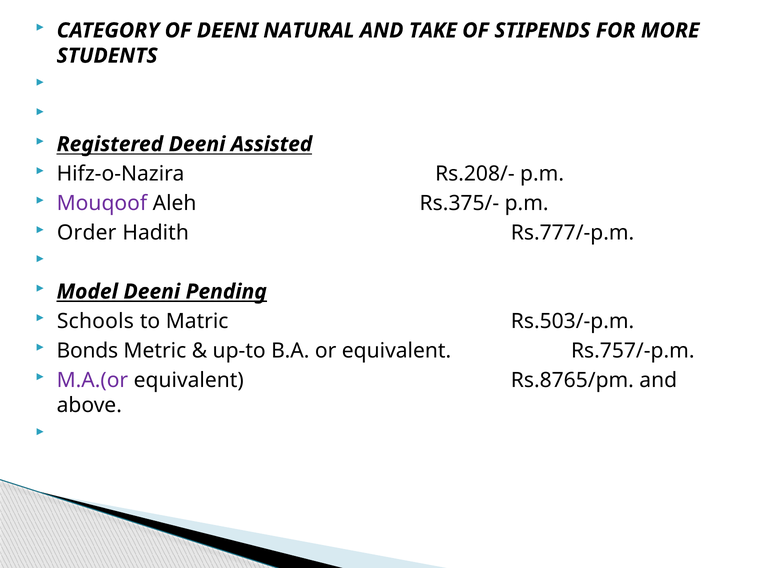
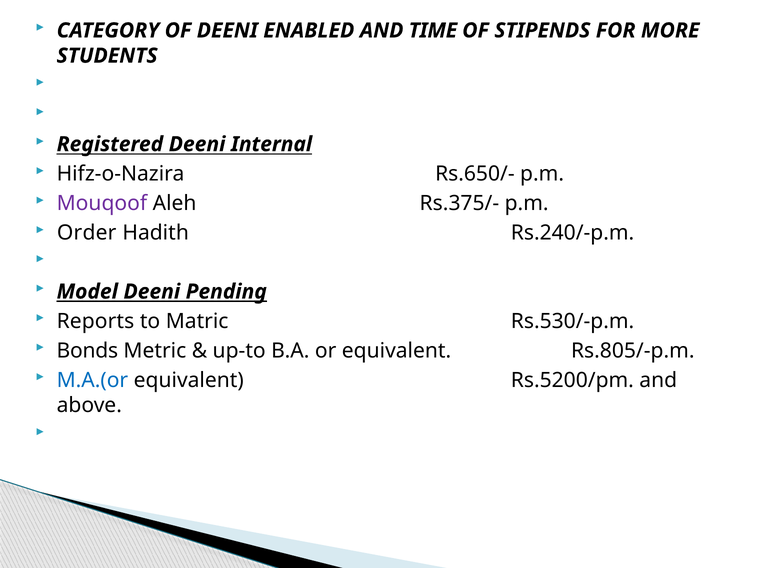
NATURAL: NATURAL -> ENABLED (309, 30)
TAKE: TAKE -> TIME (433, 30)
Assisted: Assisted -> Internal (272, 144)
Rs.208/-: Rs.208/- -> Rs.650/- (475, 174)
Rs.777/-p.m: Rs.777/-p.m -> Rs.240/-p.m (573, 233)
Schools: Schools -> Reports (95, 321)
Rs.503/-p.m: Rs.503/-p.m -> Rs.530/-p.m (573, 321)
Rs.757/-p.m: Rs.757/-p.m -> Rs.805/-p.m (633, 350)
M.A.(or colour: purple -> blue (92, 380)
Rs.8765/pm: Rs.8765/pm -> Rs.5200/pm (572, 380)
